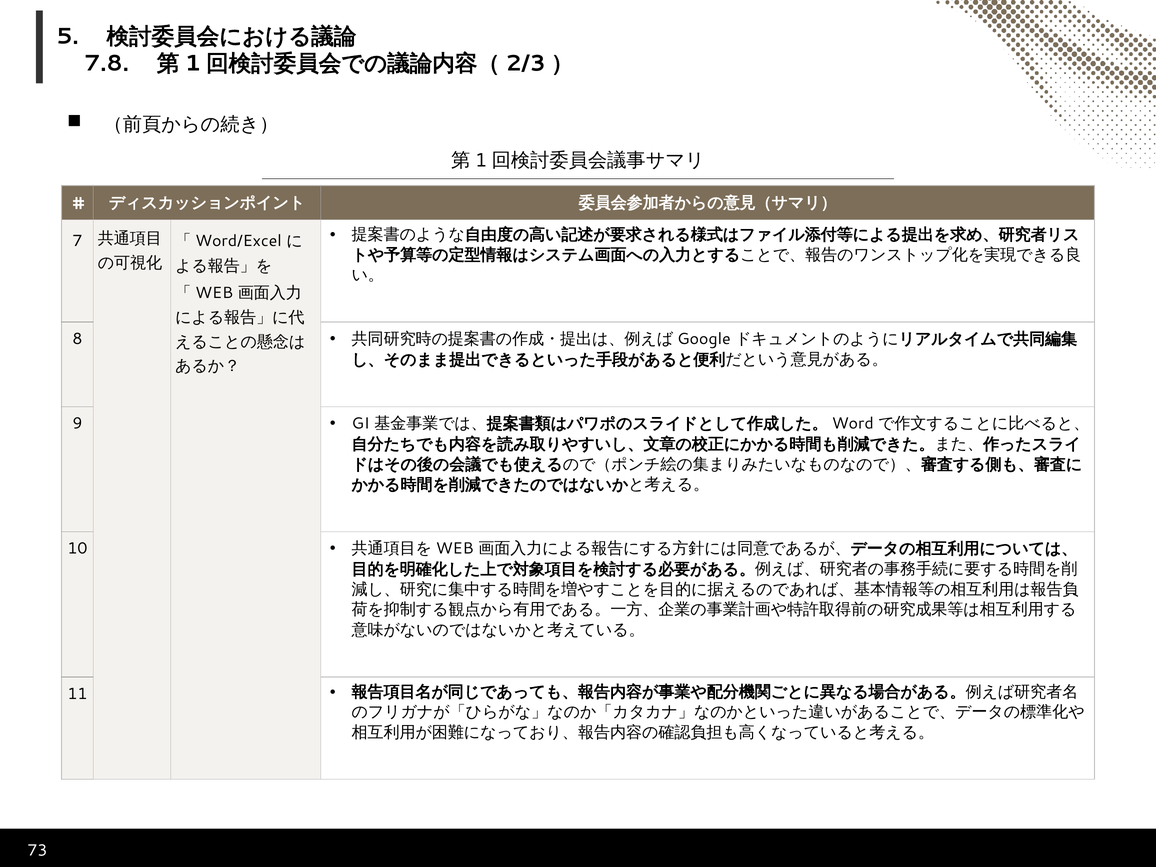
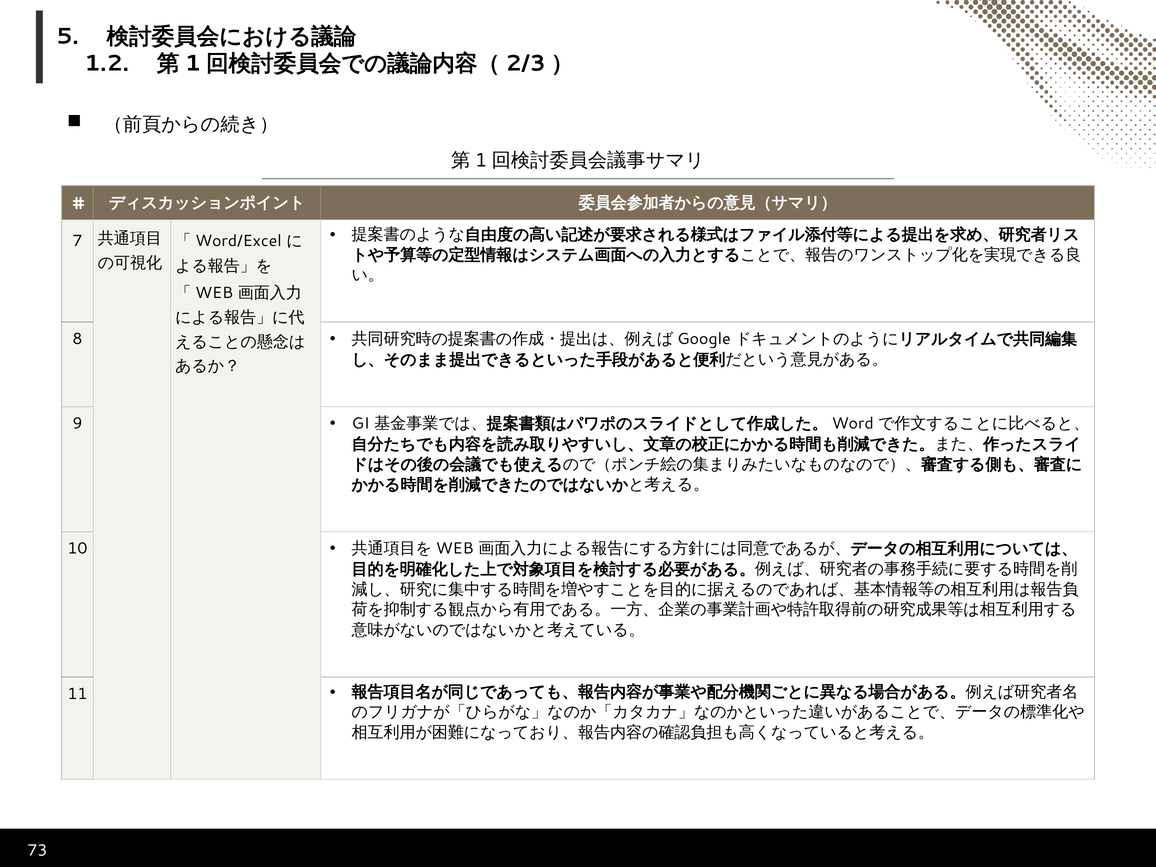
7.8: 7.8 -> 1.2 (107, 63)
